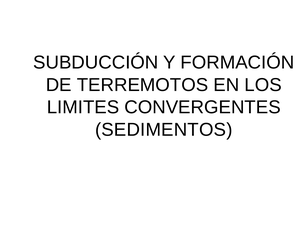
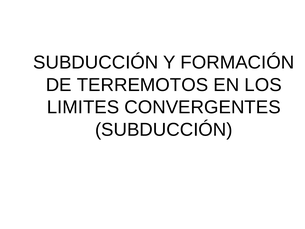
SEDIMENTOS: SEDIMENTOS -> SUBDUCCIÓN (164, 130)
